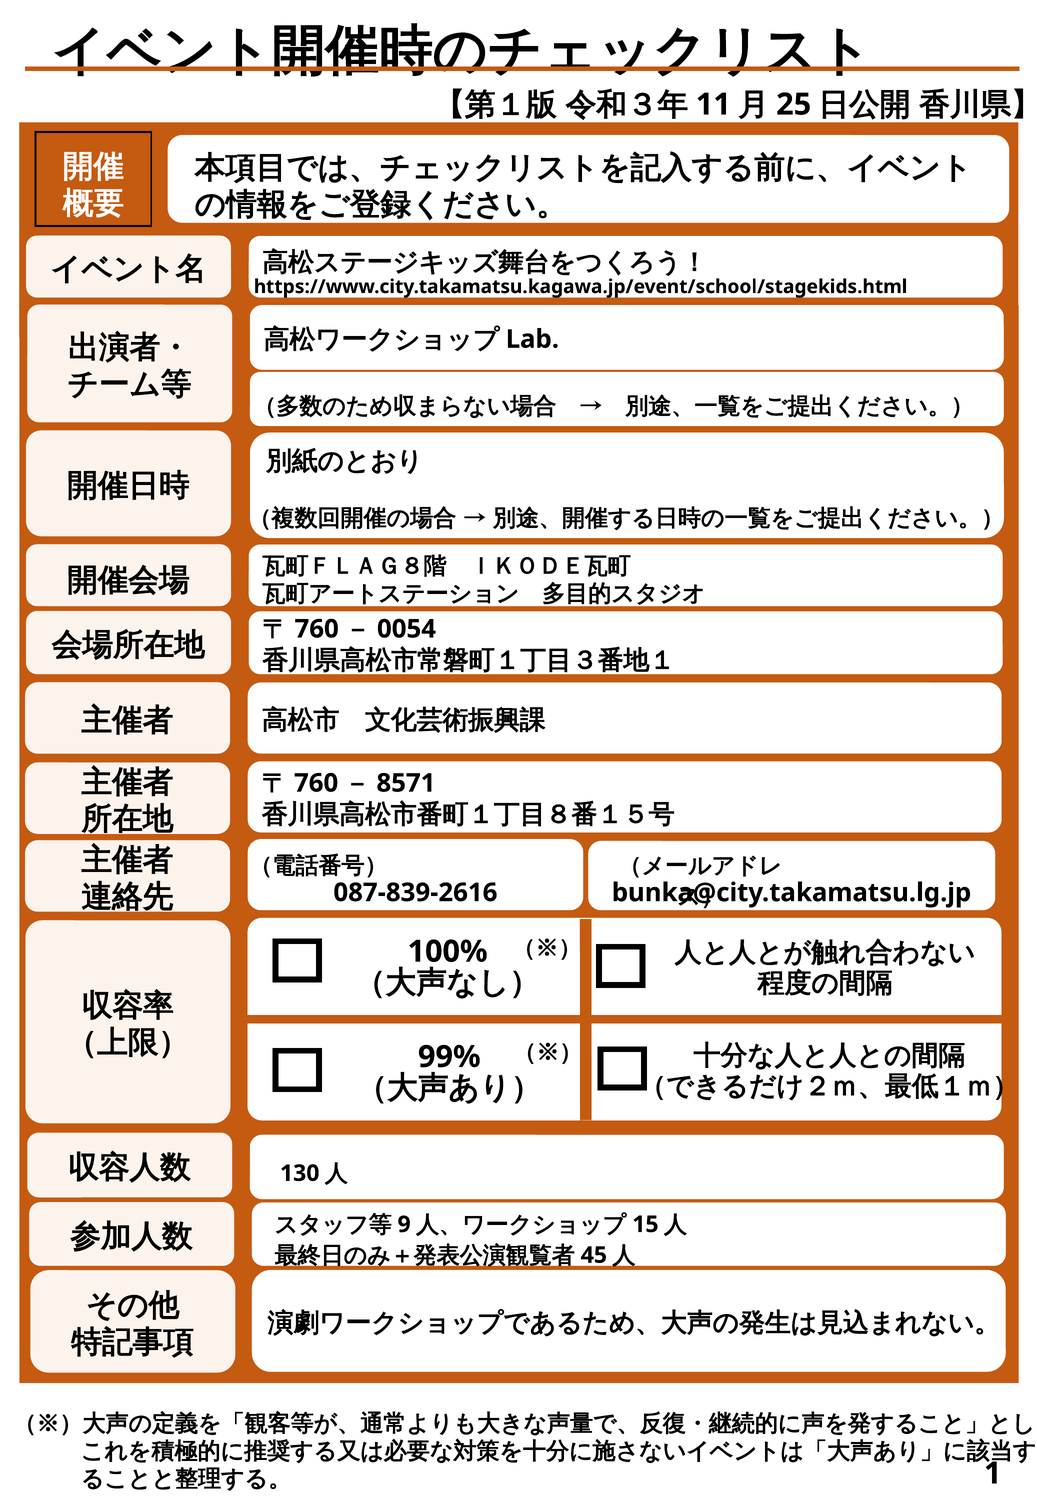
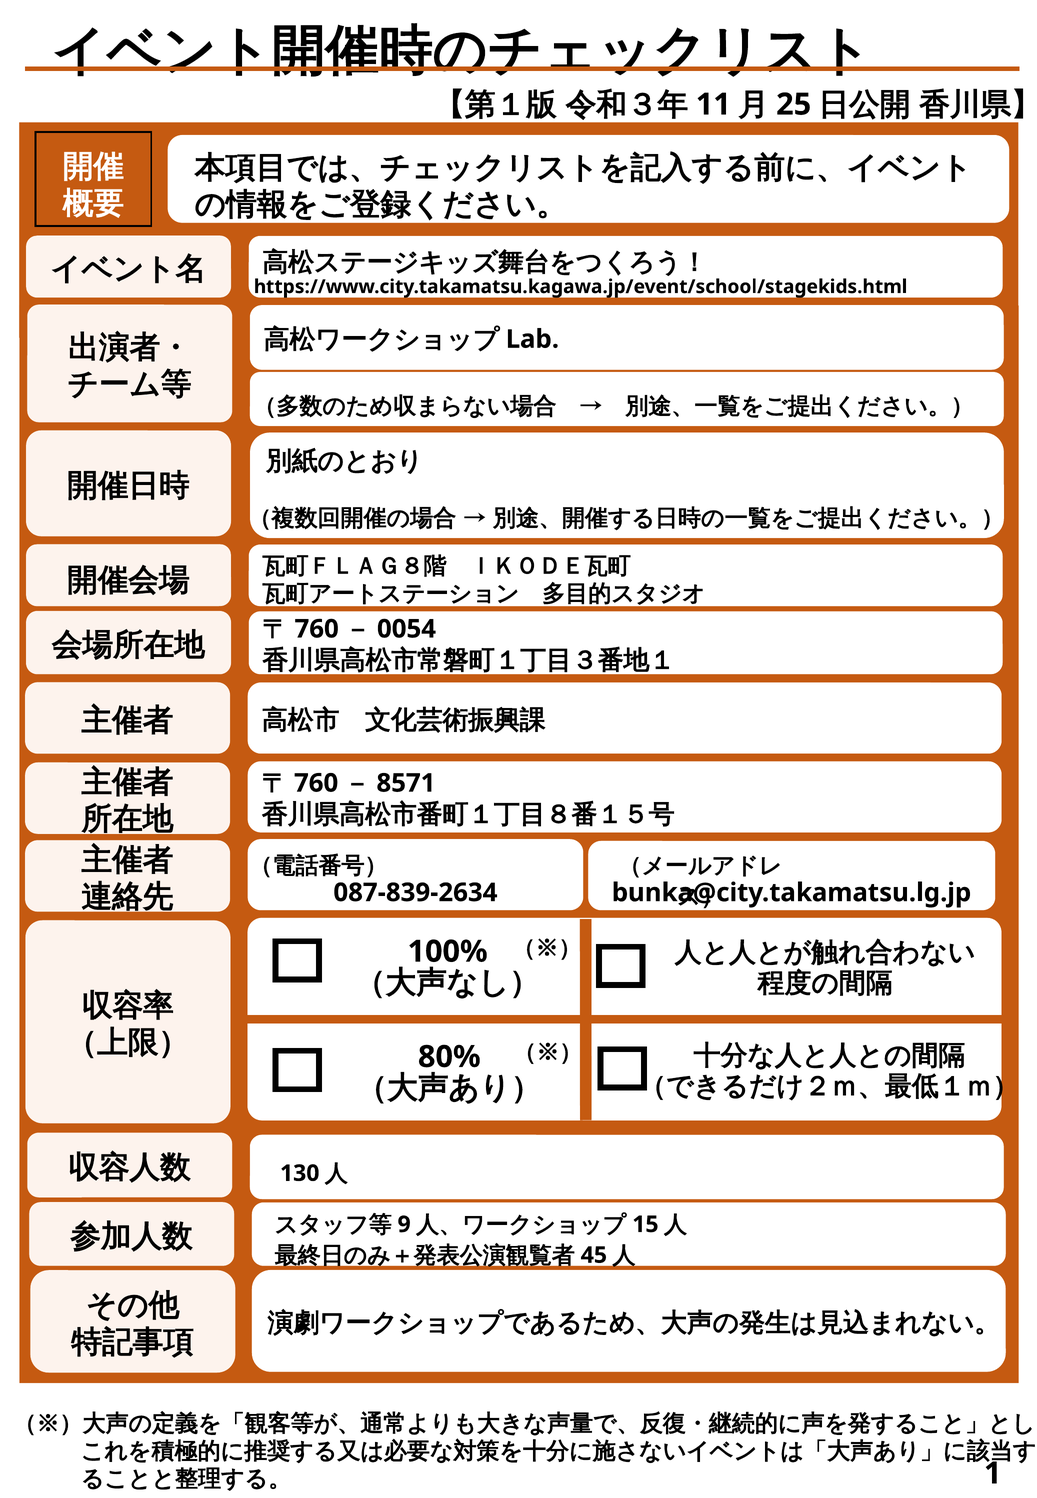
087-839-2616: 087-839-2616 -> 087-839-2634 (415, 893)
99%: 99% -> 80% (449, 1057)
